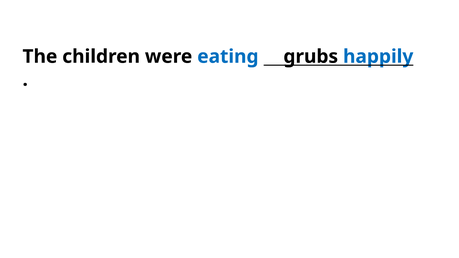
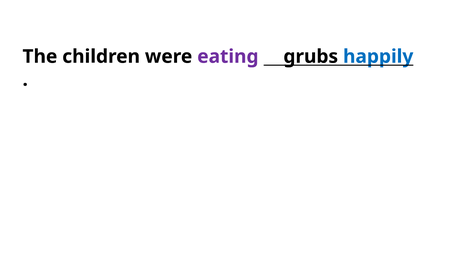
eating colour: blue -> purple (228, 57)
